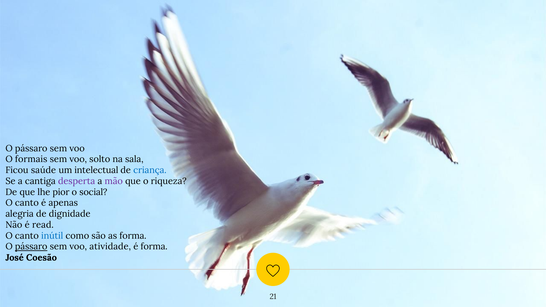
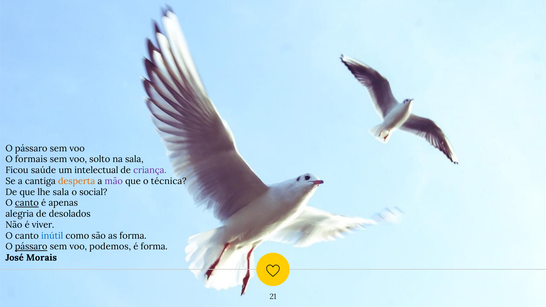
criança colour: blue -> purple (150, 170)
desperta colour: purple -> orange (77, 181)
riqueza: riqueza -> técnica (169, 181)
lhe pior: pior -> sala (61, 192)
canto underline: none -> present (27, 203)
dignidade: dignidade -> desolados (70, 214)
read: read -> viver (43, 225)
atividade: atividade -> podemos (110, 247)
Coesão: Coesão -> Morais (41, 258)
